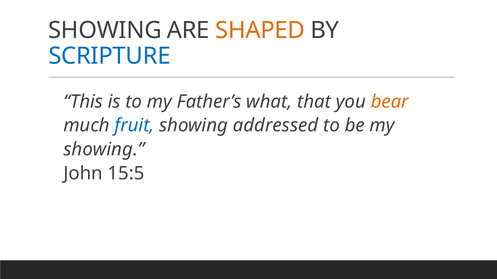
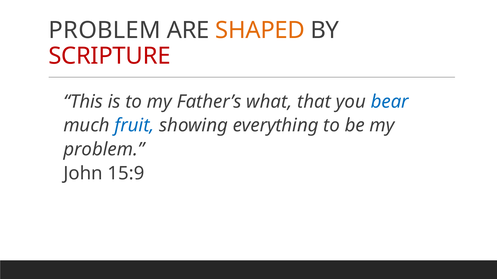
SHOWING: SHOWING -> PROBLEM (105, 30)
SCRIPTURE colour: blue -> red (110, 56)
bear colour: orange -> blue (390, 102)
addressed: addressed -> everything (276, 126)
showing: showing -> problem (104, 150)
15:5: 15:5 -> 15:9 (126, 174)
